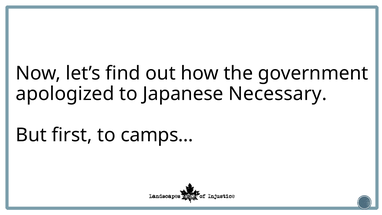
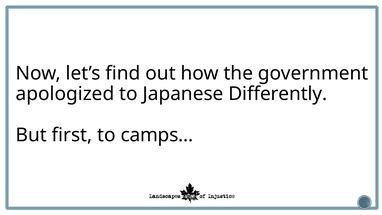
Necessary: Necessary -> Differently (278, 94)
